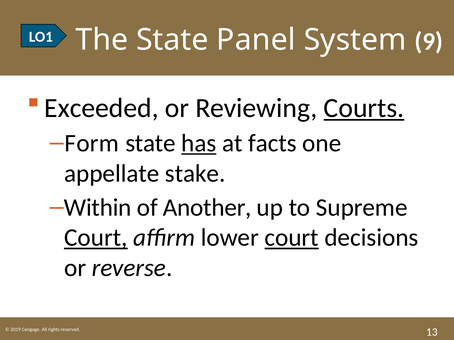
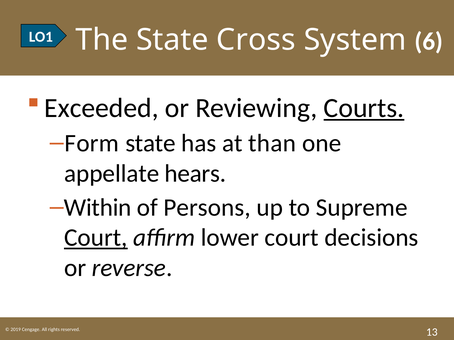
Panel: Panel -> Cross (256, 40)
9: 9 -> 6 (429, 42)
has underline: present -> none (199, 143)
facts: facts -> than (272, 143)
stake: stake -> hears (195, 174)
Another: Another -> Persons (207, 208)
court underline: present -> none (292, 238)
